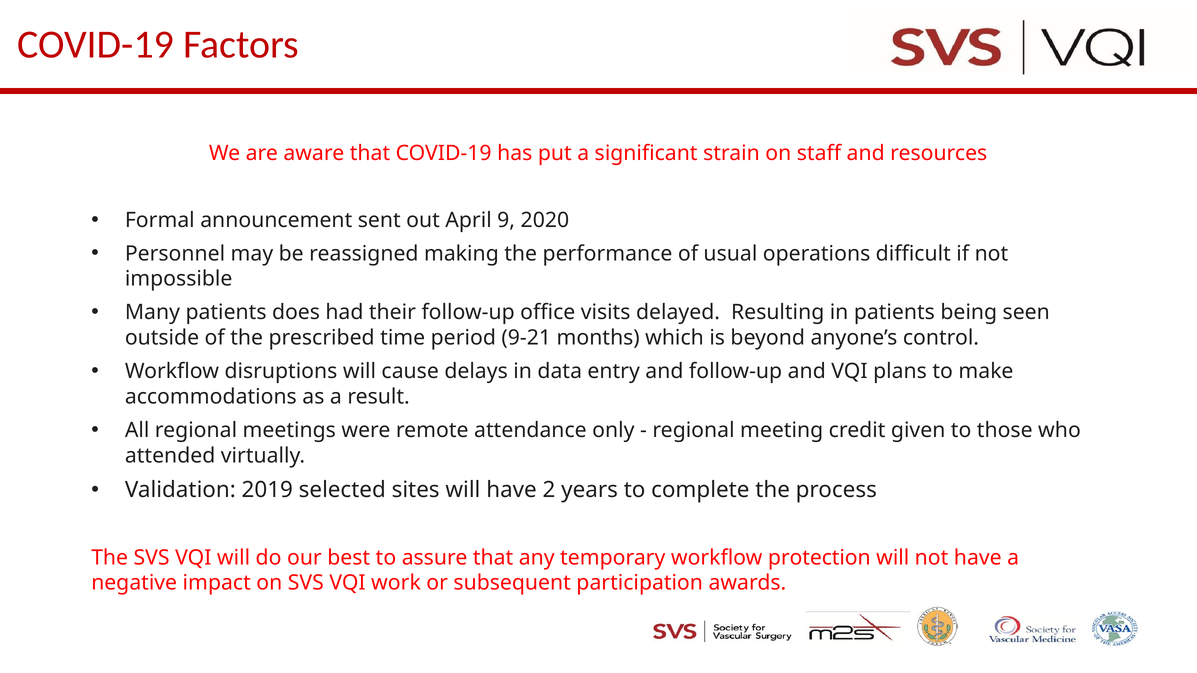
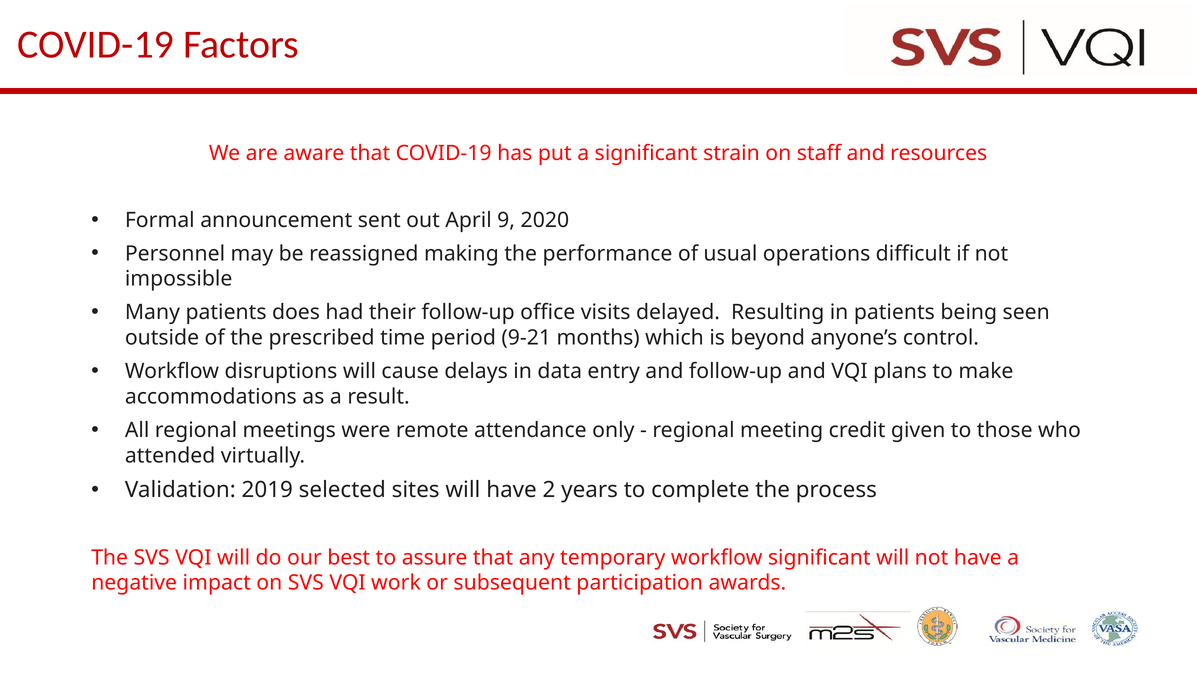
workflow protection: protection -> significant (819, 558)
